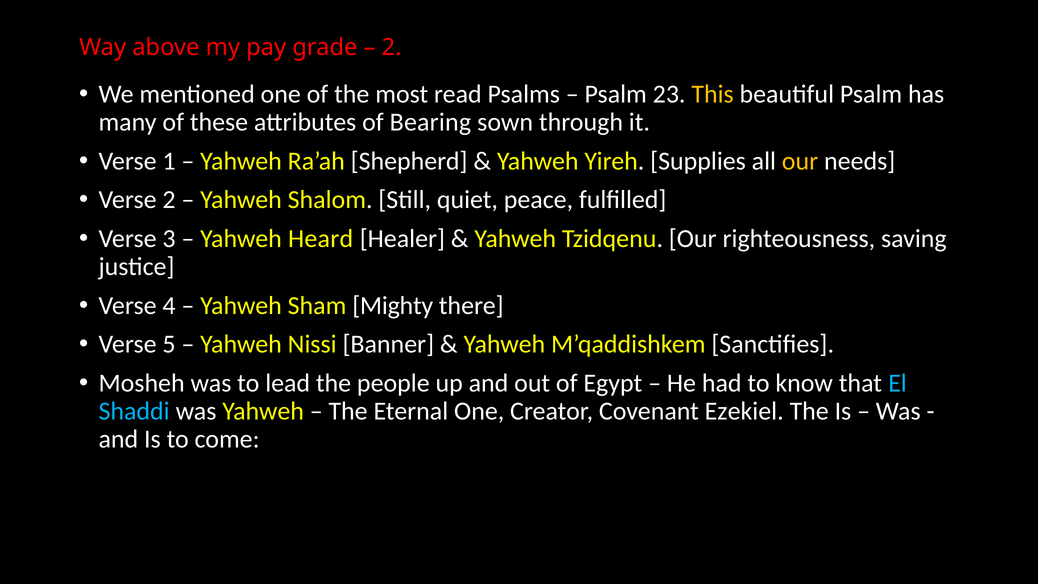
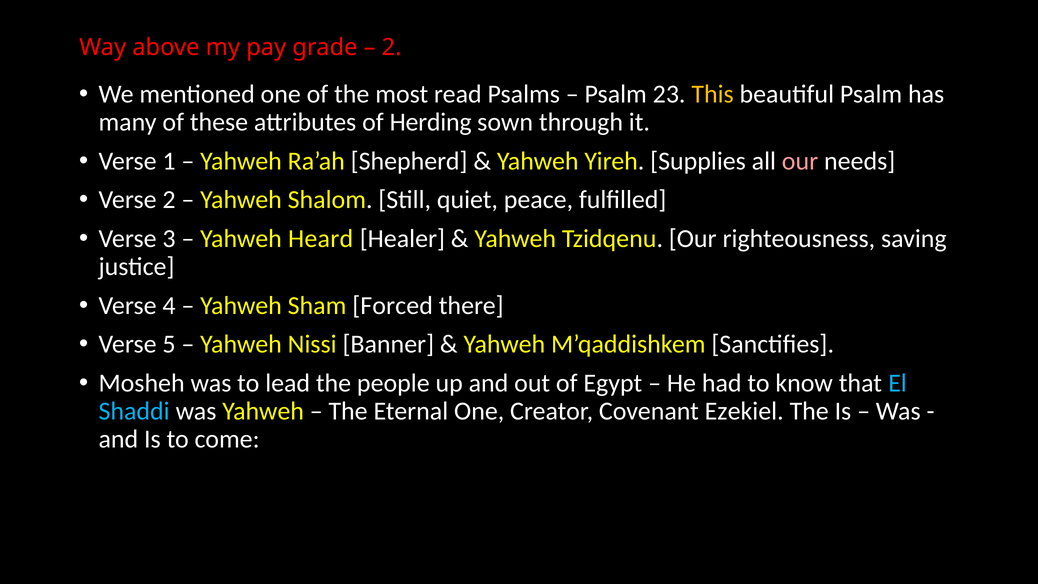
Bearing: Bearing -> Herding (431, 122)
our colour: yellow -> pink (800, 161)
Mighty: Mighty -> Forced (393, 305)
